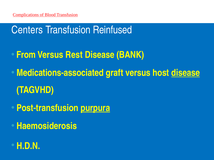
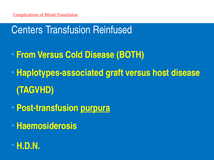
Rest: Rest -> Cold (74, 55)
BANK: BANK -> BOTH (130, 55)
Medications-associated: Medications-associated -> Haplotypes-associated (60, 73)
disease underline: present -> none (186, 73)
